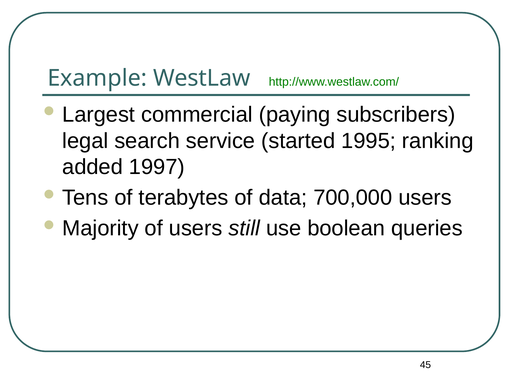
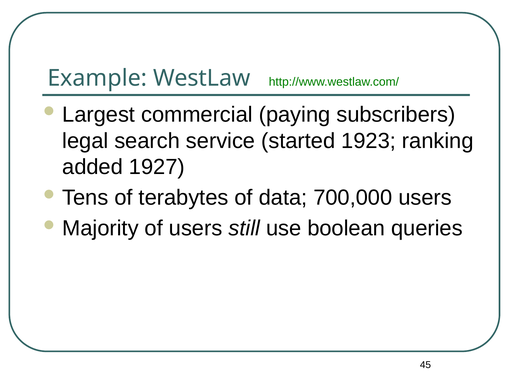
1995: 1995 -> 1923 (369, 141)
1997: 1997 -> 1927 (157, 167)
